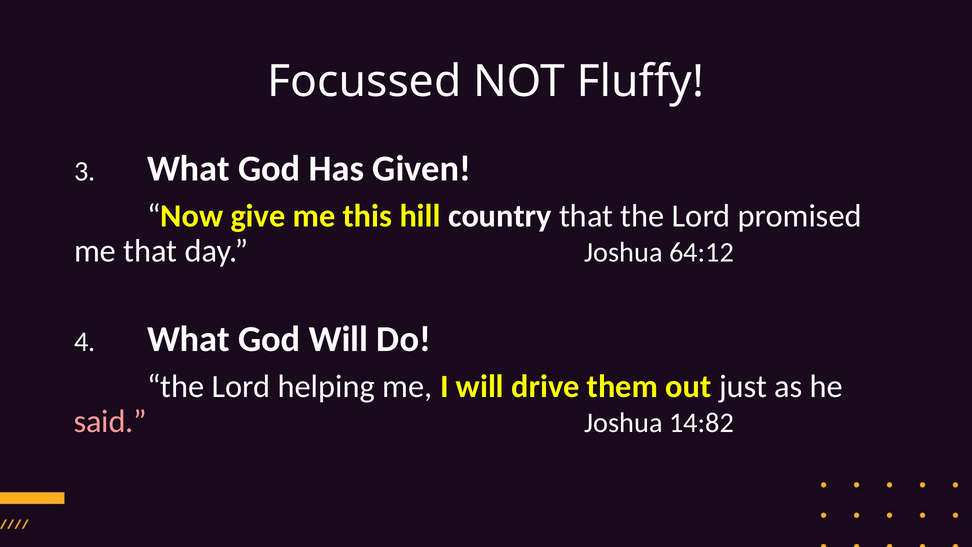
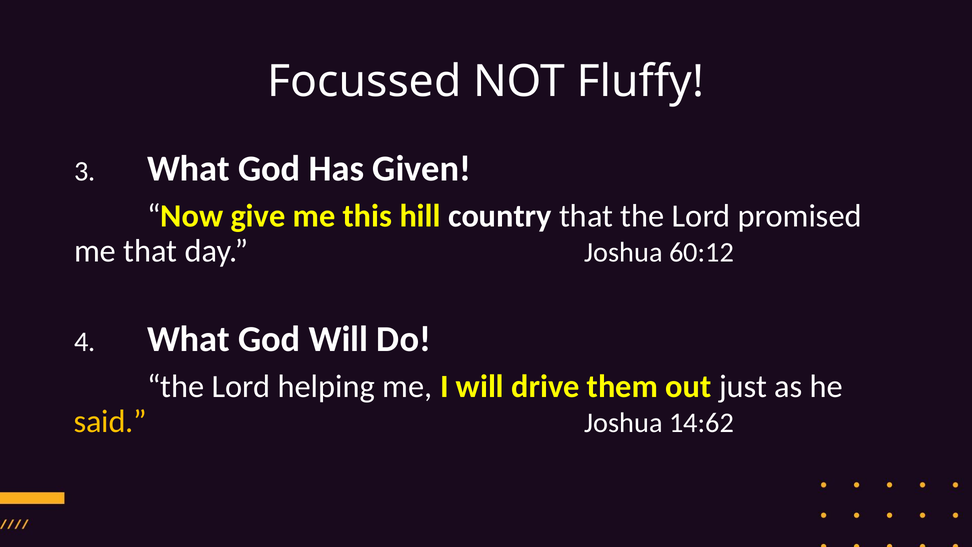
64:12: 64:12 -> 60:12 (702, 252)
said colour: pink -> yellow (110, 421)
14:82: 14:82 -> 14:62 (702, 423)
